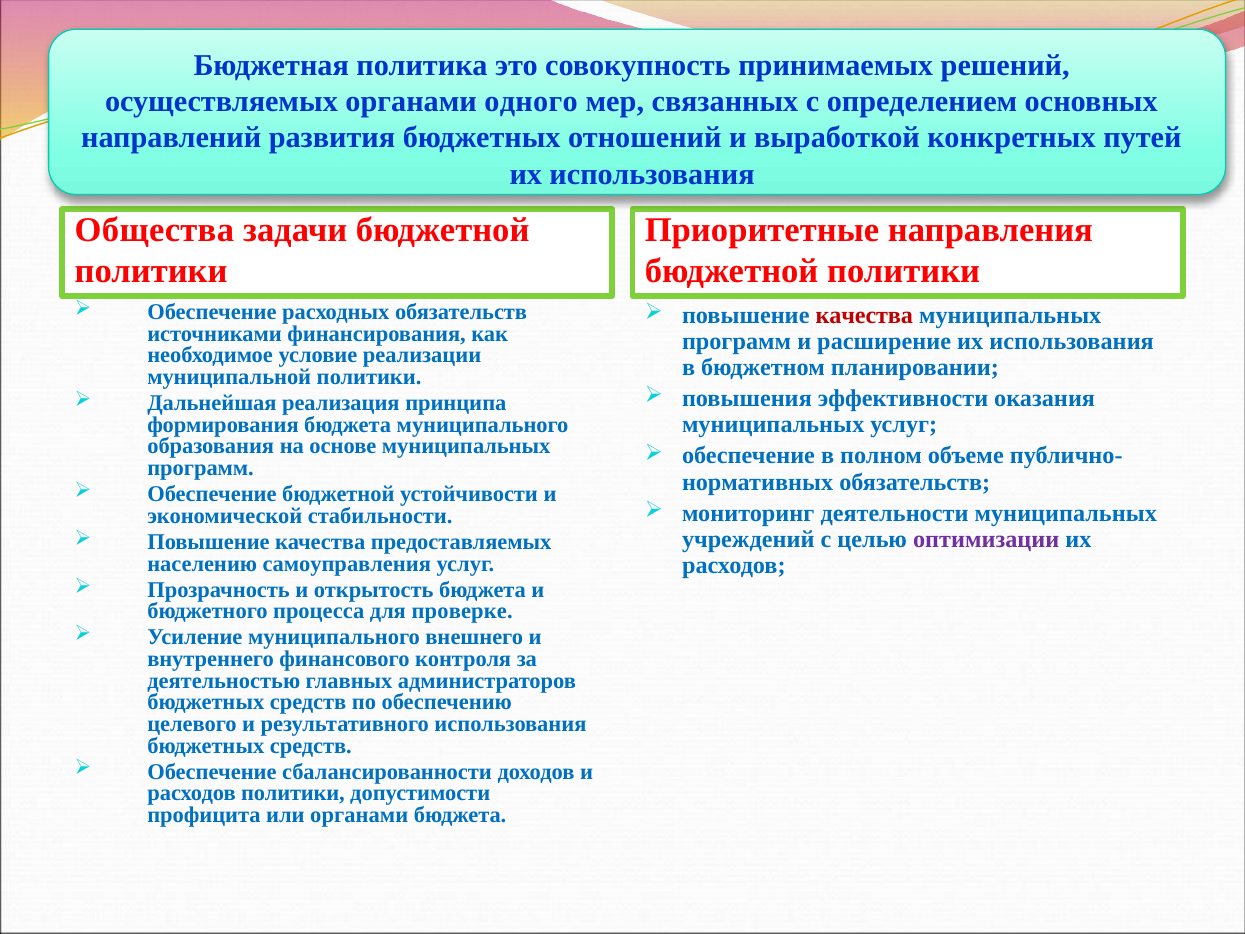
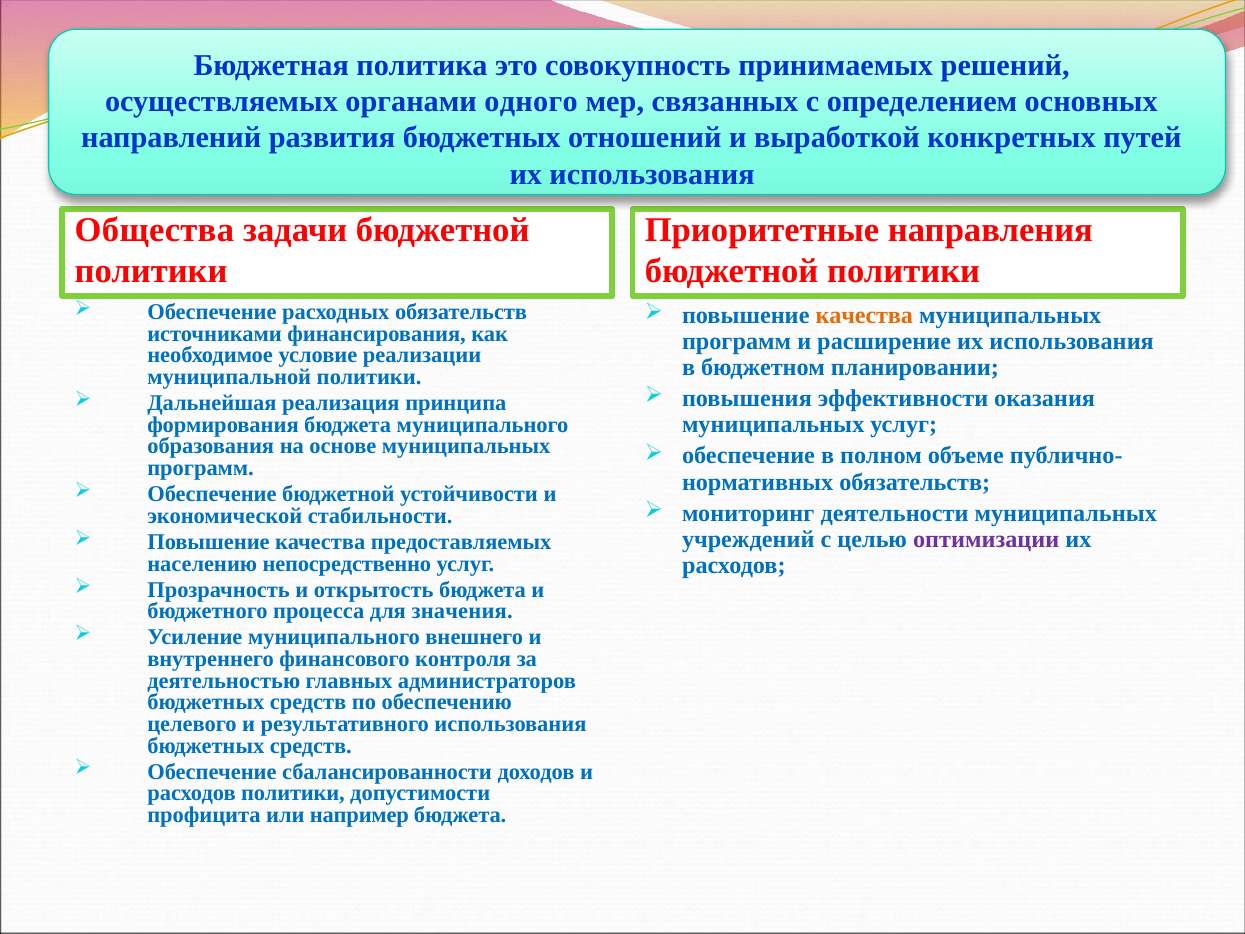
качества colour: red -> orange (864, 315)
самоуправления: самоуправления -> непосредственно (347, 564)
проверке: проверке -> значения (462, 611)
или органами: органами -> например (359, 815)
